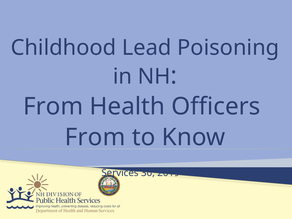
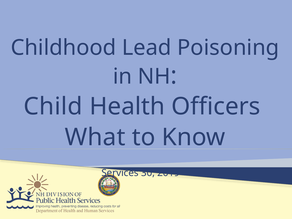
From: From -> Child (53, 106)
From: From -> What (95, 137)
